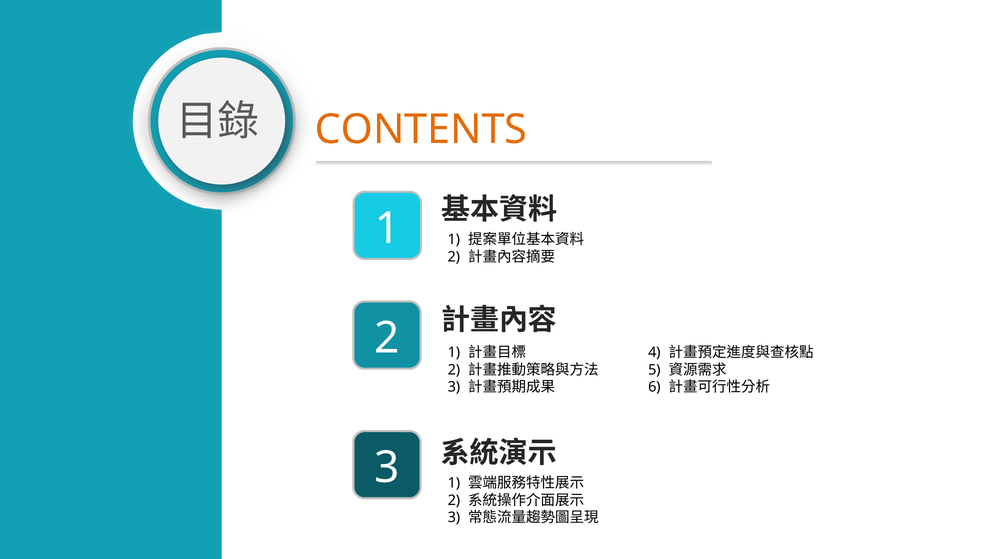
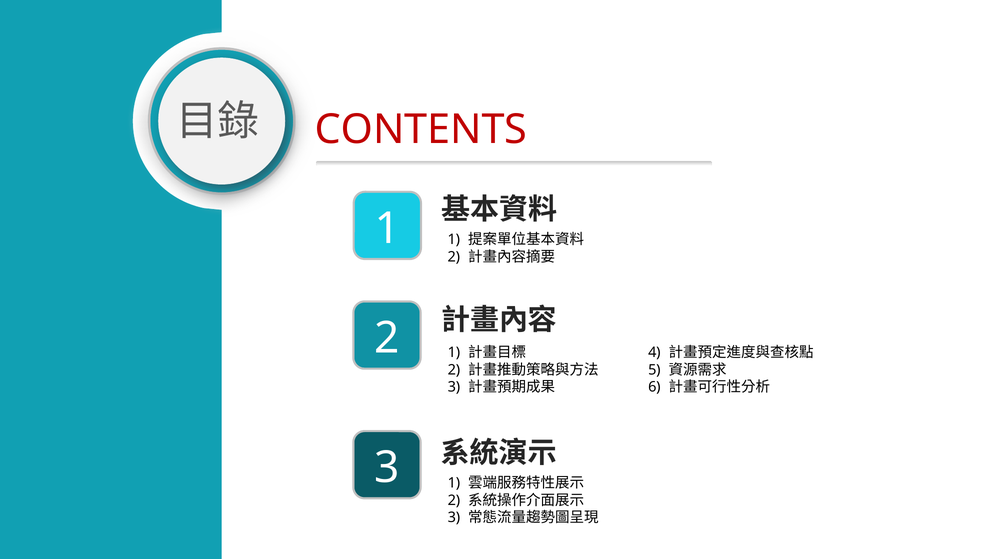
CONTENTS colour: orange -> red (421, 130)
